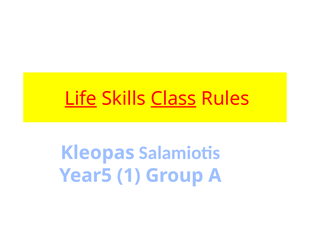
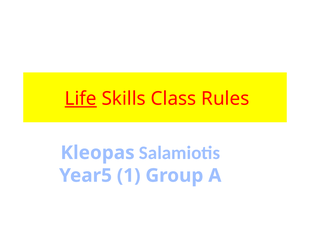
Class underline: present -> none (173, 98)
